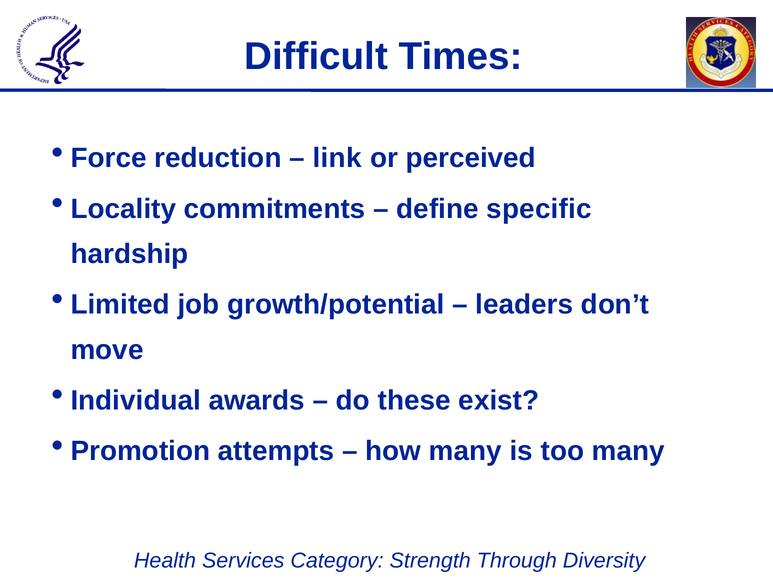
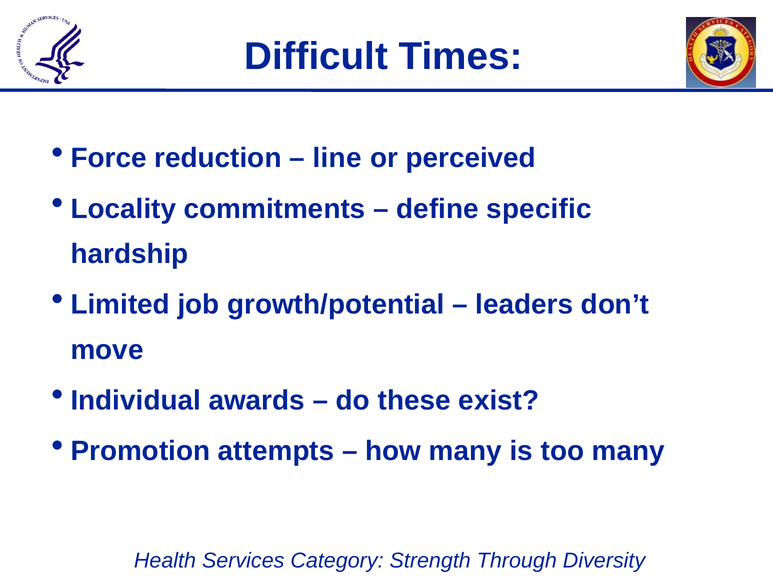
link: link -> line (337, 158)
